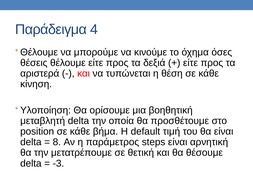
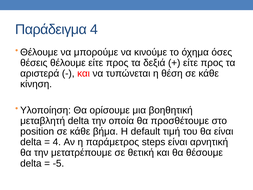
8: 8 -> 4 (57, 142)
-3: -3 -> -5 (58, 163)
